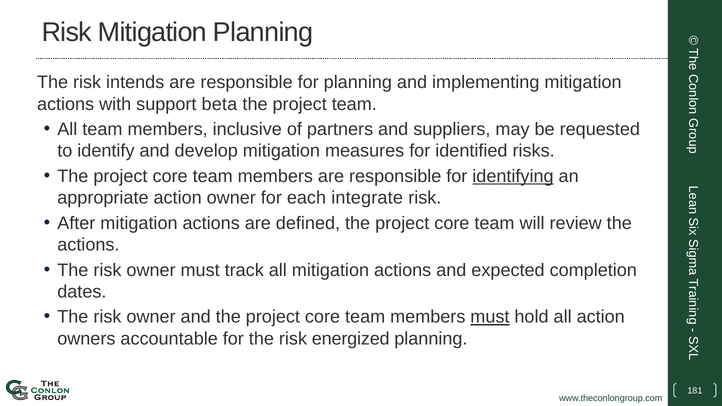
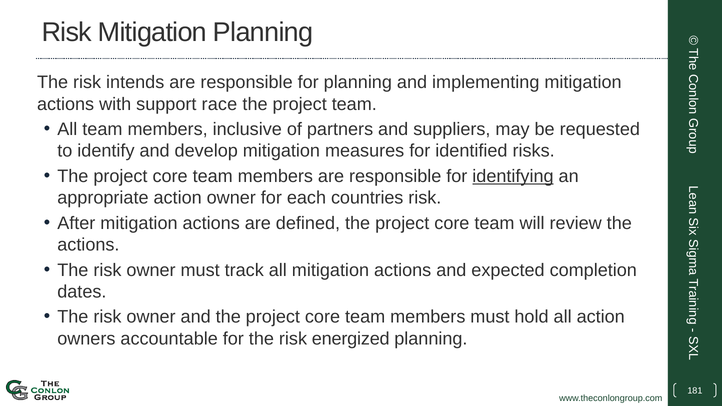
beta: beta -> race (219, 104)
integrate: integrate -> countries (367, 198)
must underline: present -> none (490, 317)
